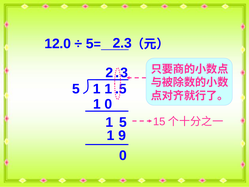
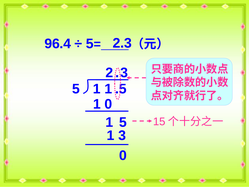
12.0: 12.0 -> 96.4 (58, 44)
1 9: 9 -> 3 (122, 135)
